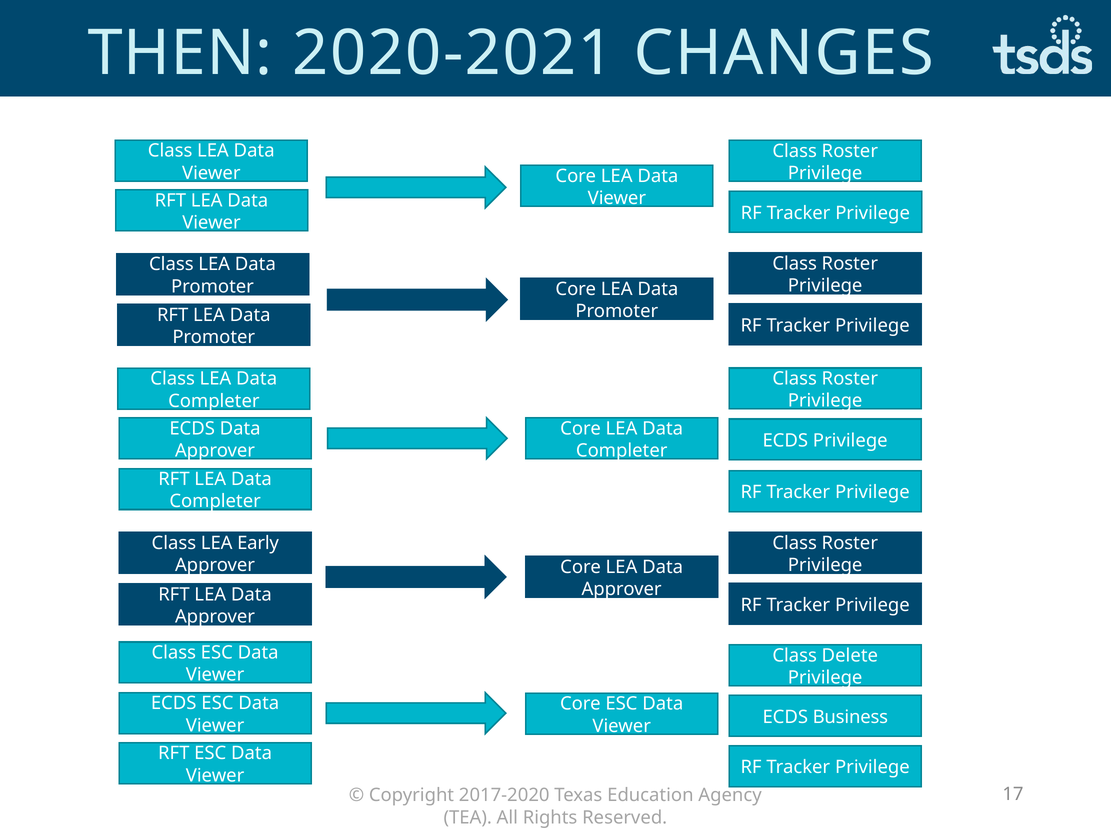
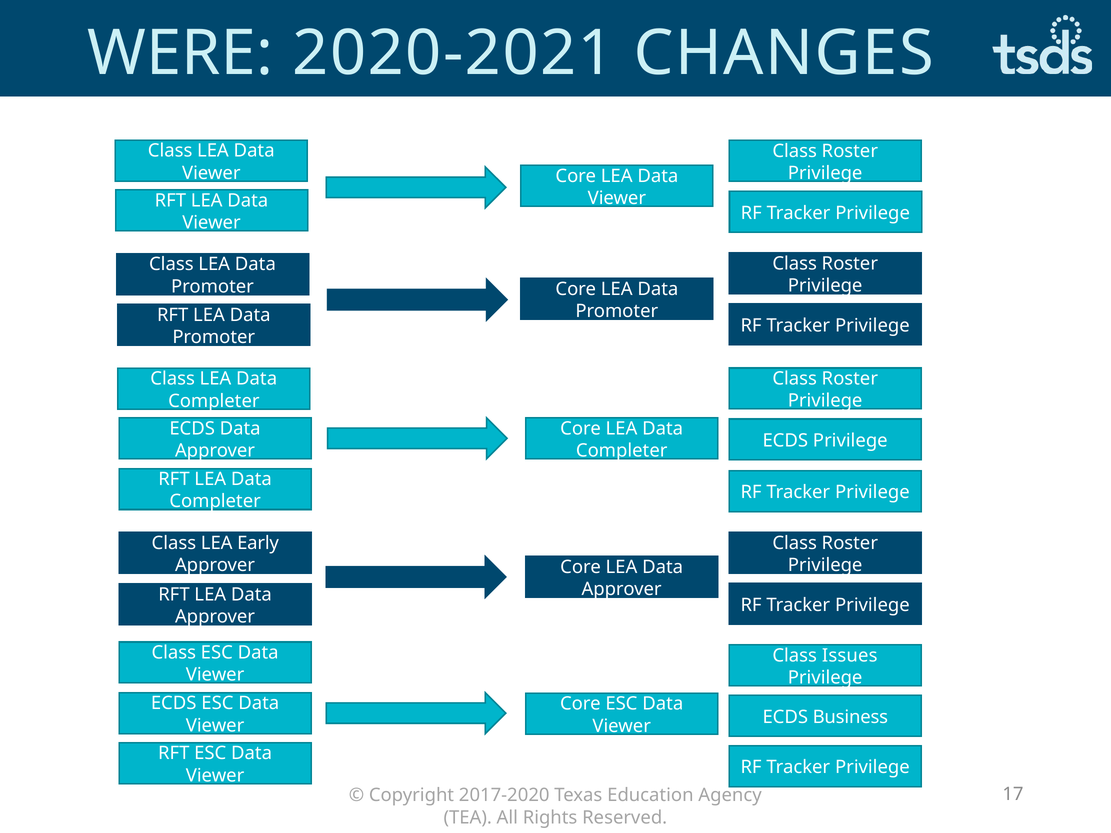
THEN: THEN -> WERE (180, 53)
Delete: Delete -> Issues (850, 656)
